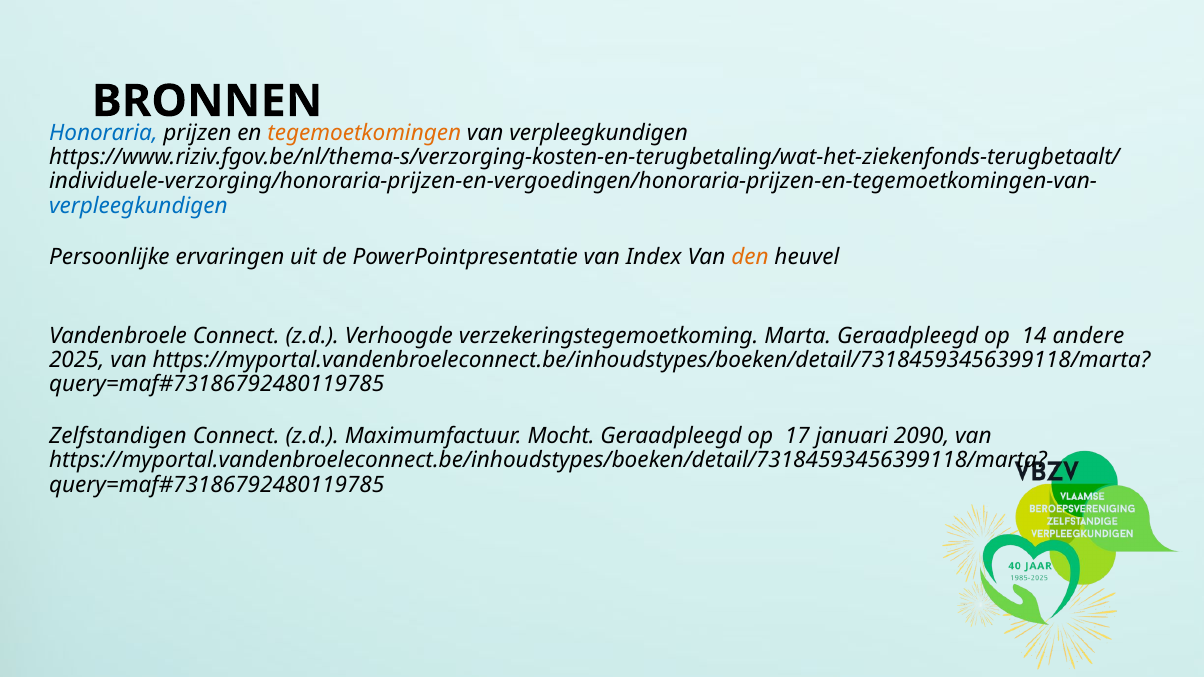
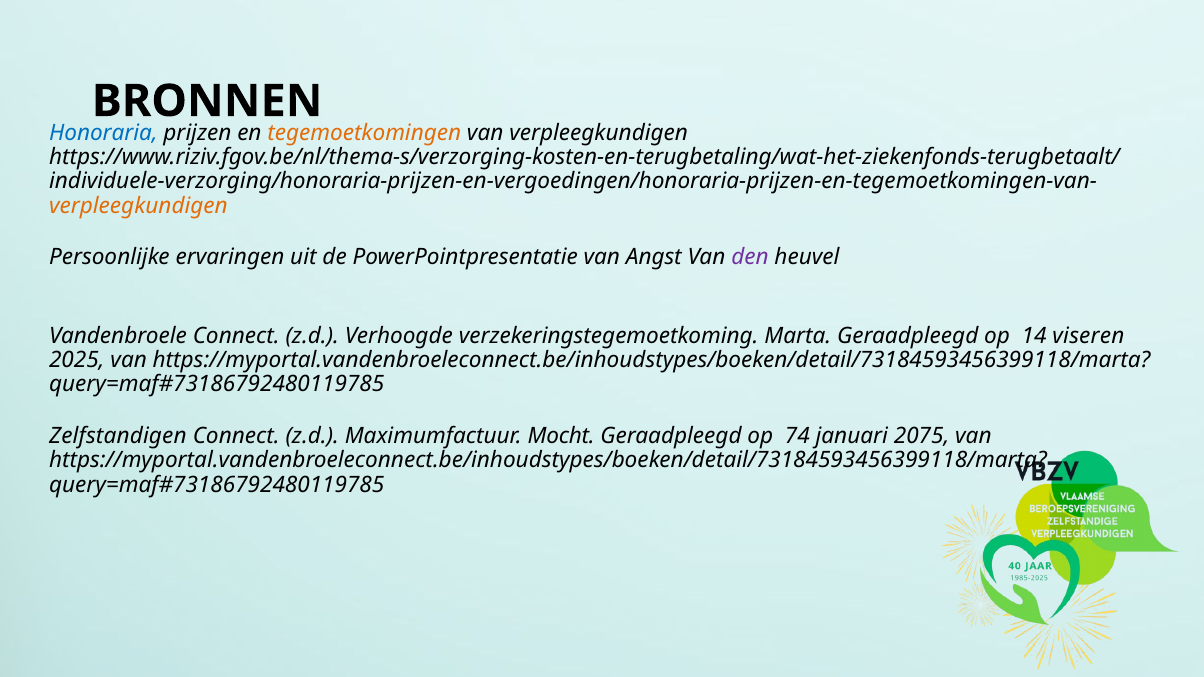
verpleegkundigen colour: blue -> orange (138, 206)
Index: Index -> Angst (654, 257)
den colour: orange -> purple (750, 257)
andere: andere -> viseren (1088, 336)
17: 17 -> 74 (797, 436)
2090: 2090 -> 2075 (922, 436)
